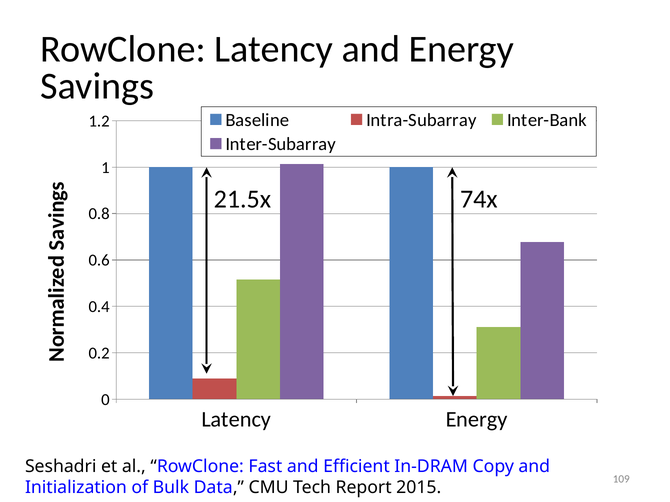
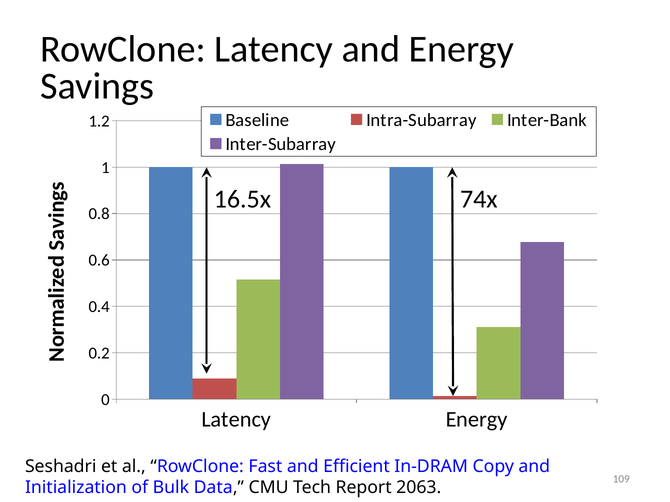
21.5x: 21.5x -> 16.5x (242, 199)
2015: 2015 -> 2063 (419, 488)
